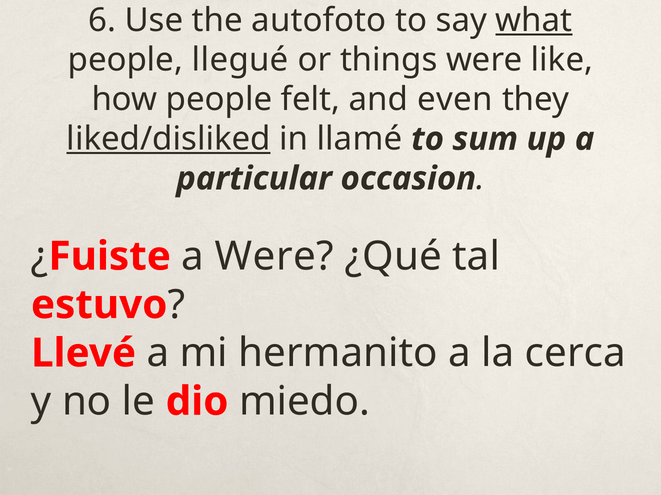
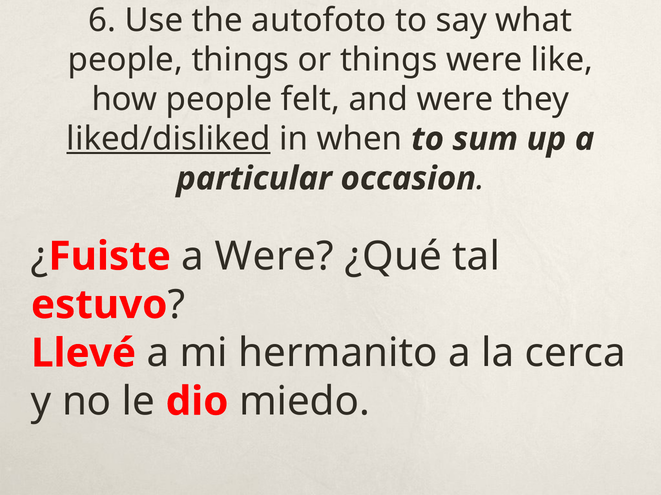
what underline: present -> none (534, 20)
people llegué: llegué -> things (240, 60)
and even: even -> were (455, 99)
llamé: llamé -> when (359, 139)
